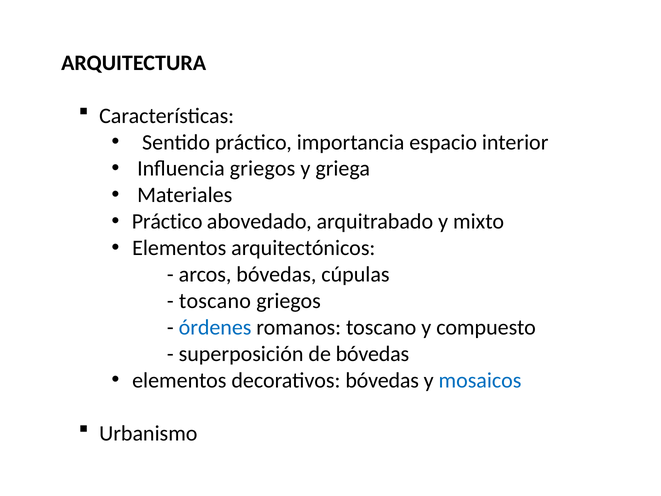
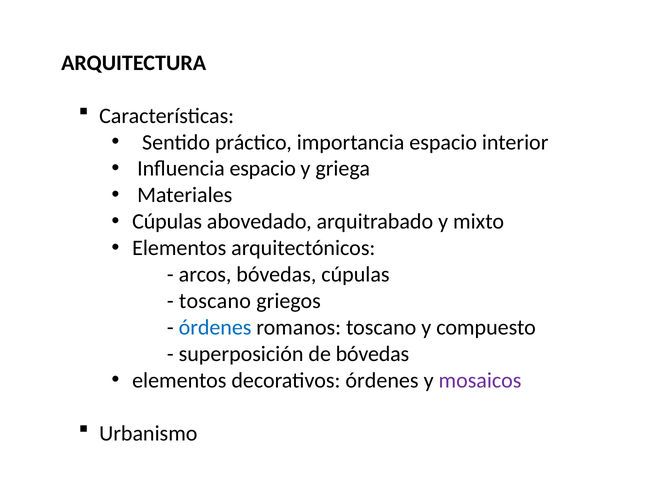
Influencia griegos: griegos -> espacio (263, 169)
Práctico: Práctico -> Cúpulas (167, 222)
decorativos bóvedas: bóvedas -> órdenes (382, 380)
mosaicos colour: blue -> purple (480, 380)
